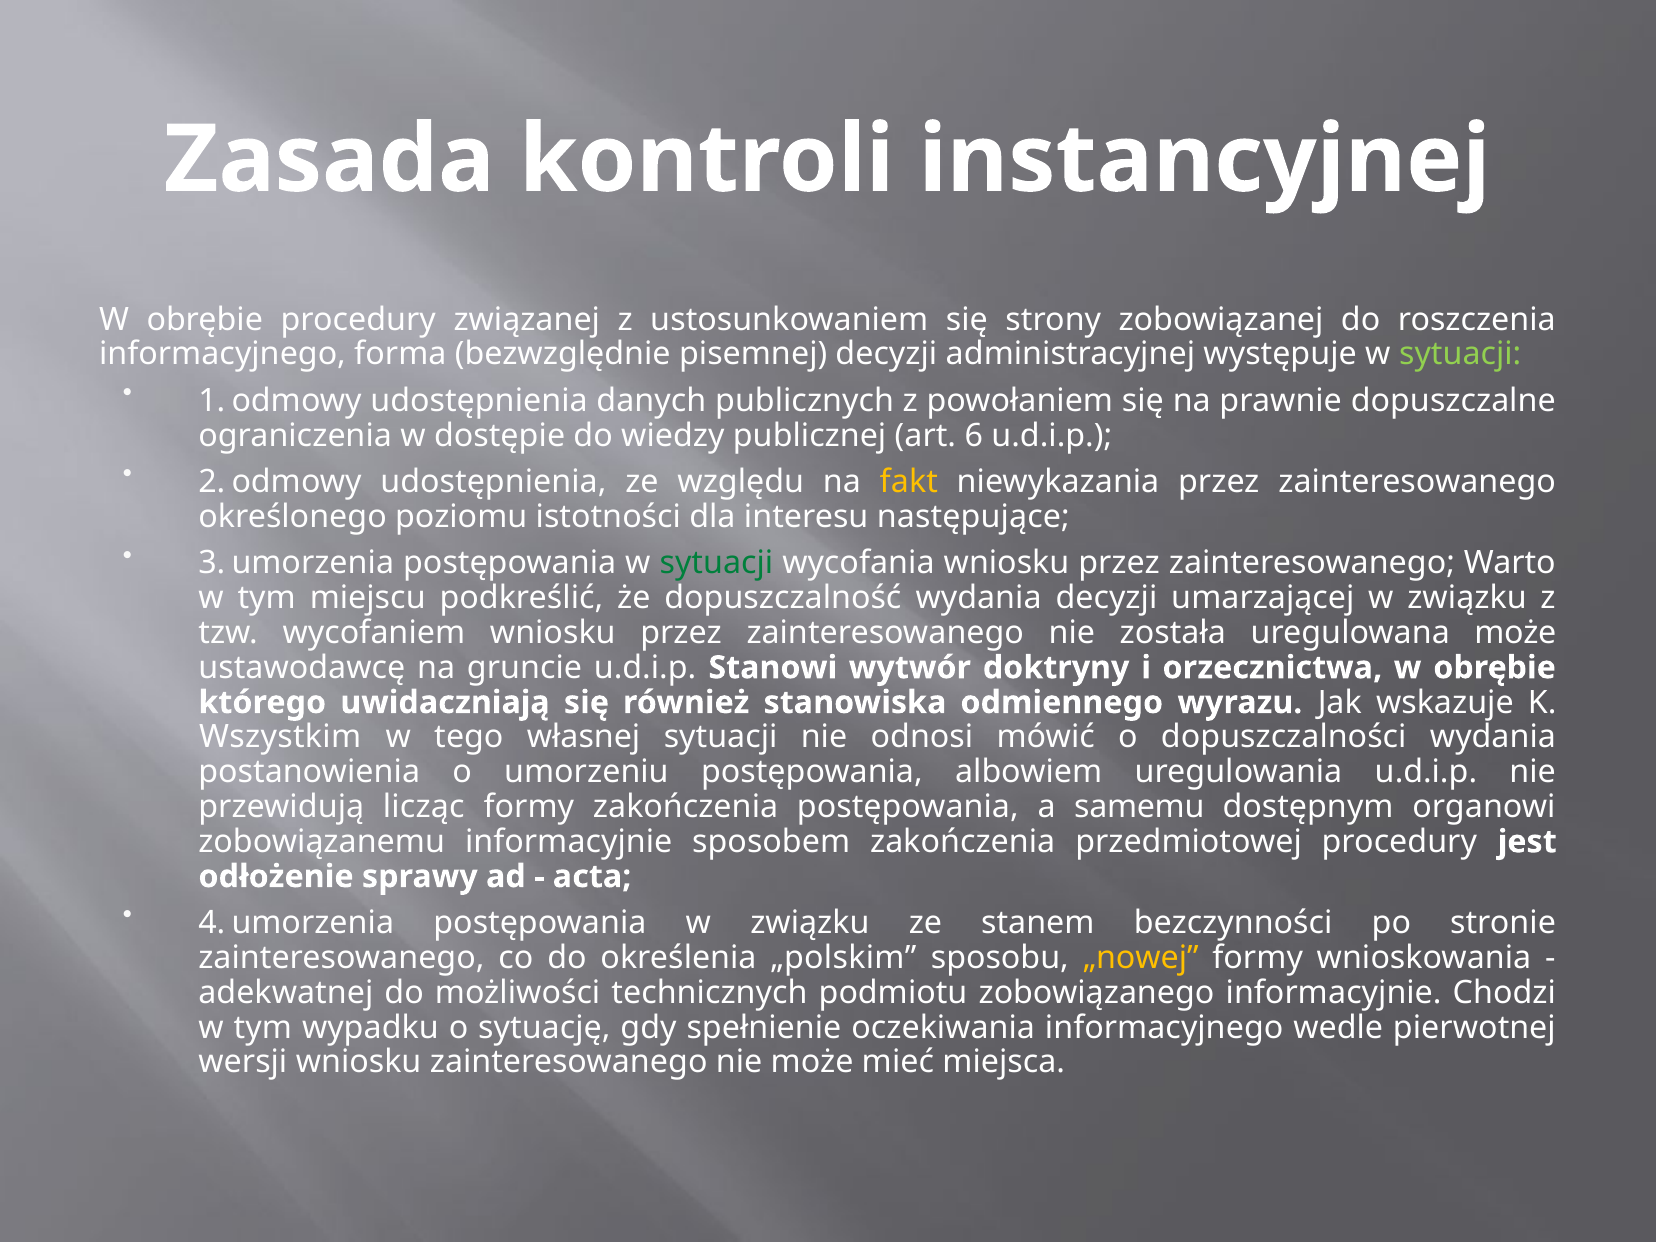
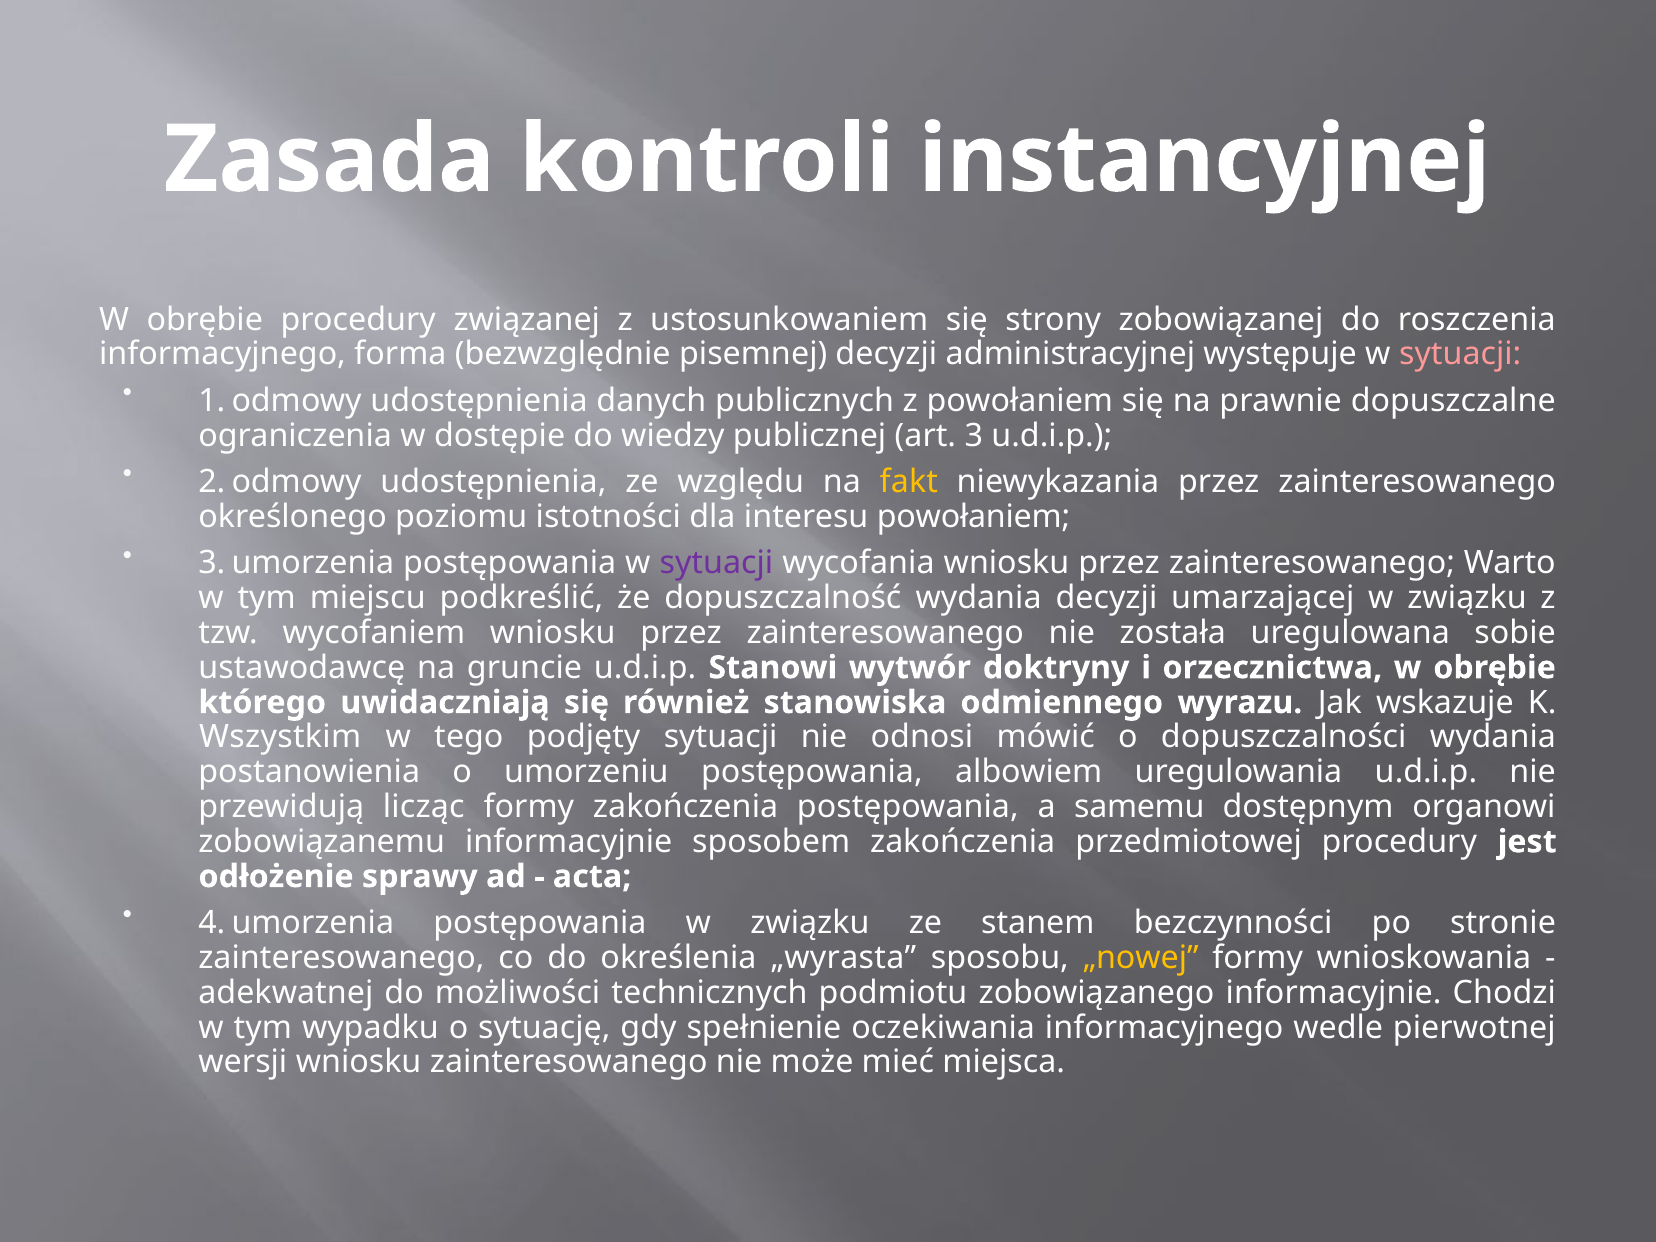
sytuacji colour: light green -> pink (1460, 354)
6: 6 -> 3 (974, 436)
interesu następujące: następujące -> powołaniem (974, 517)
sytuacji colour: green -> purple (716, 563)
uregulowana może: może -> sobie (1515, 633)
własnej: własnej -> podjęty (584, 737)
„polskim: „polskim -> „wyrasta (843, 958)
